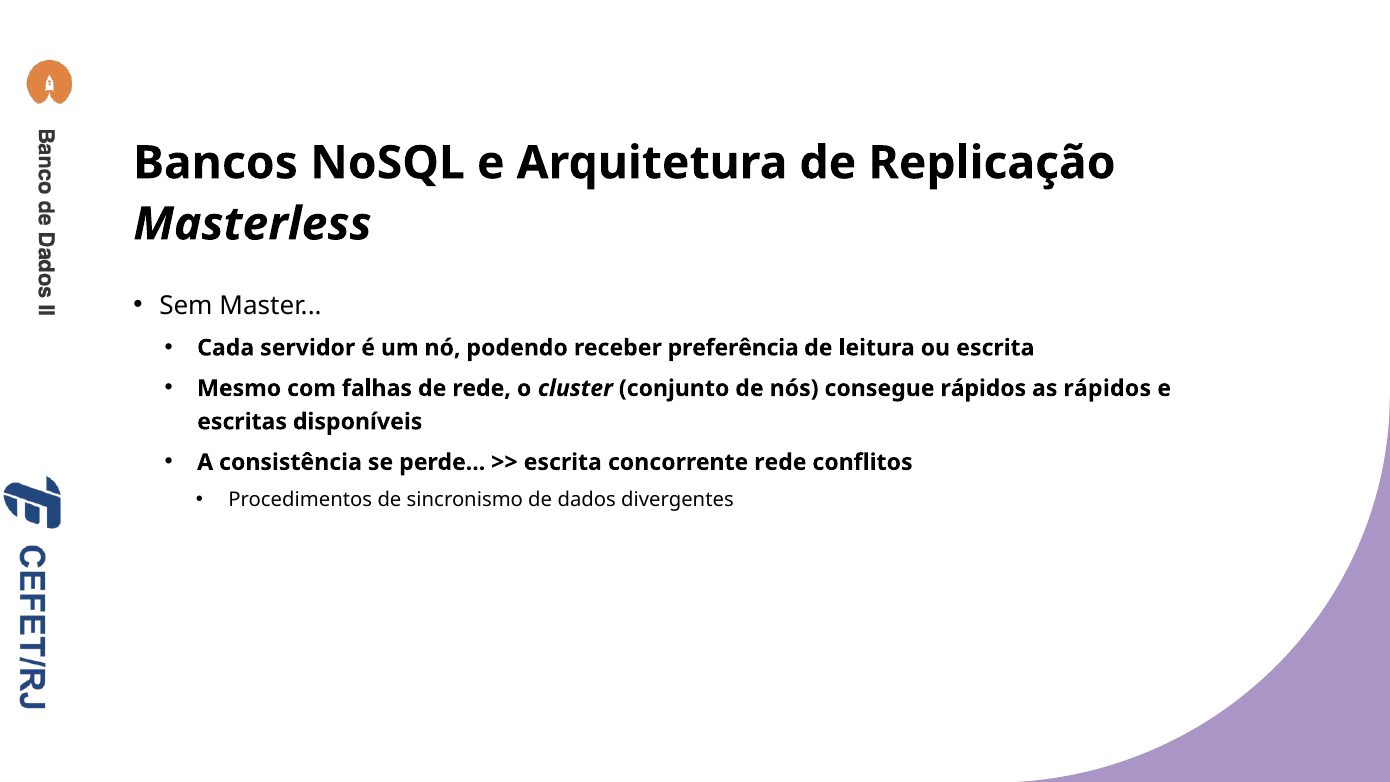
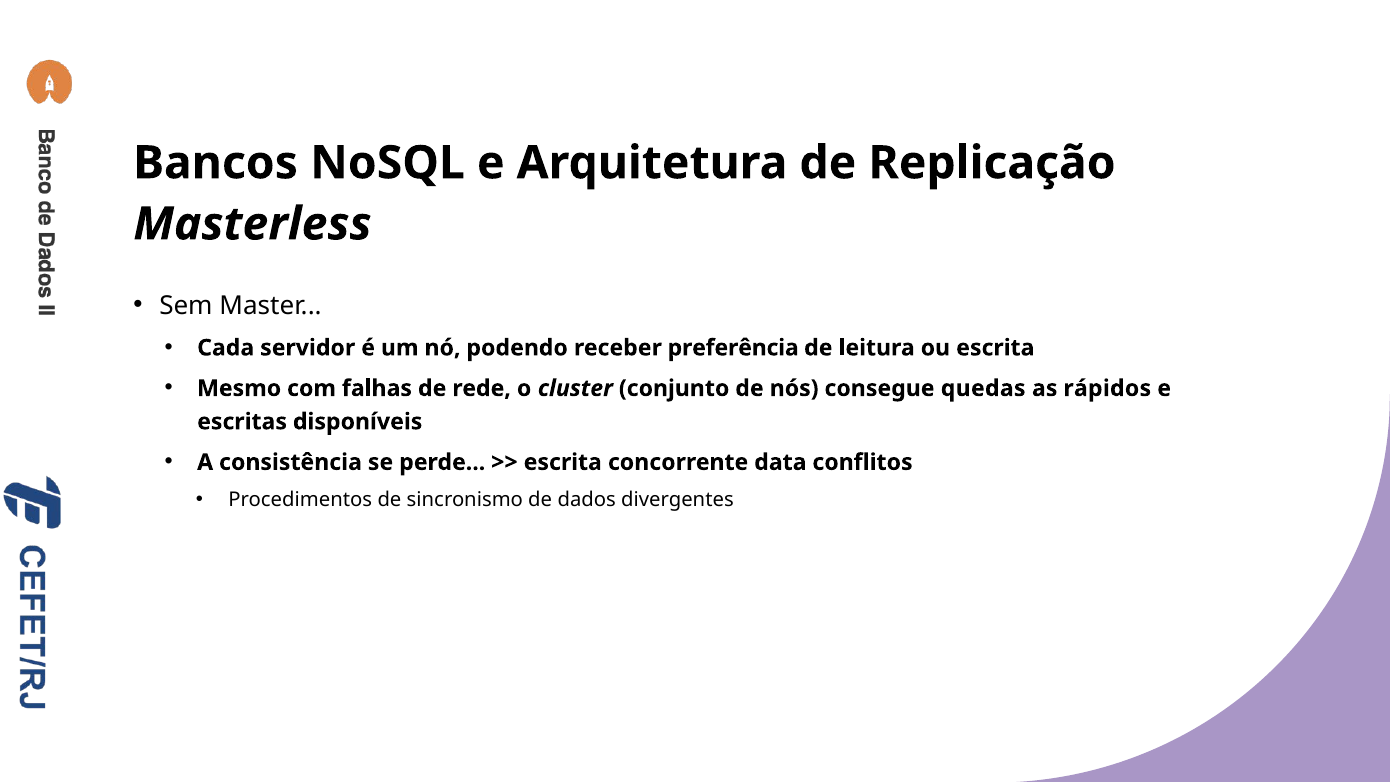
consegue rápidos: rápidos -> quedas (983, 388)
concorrente rede: rede -> data (780, 462)
